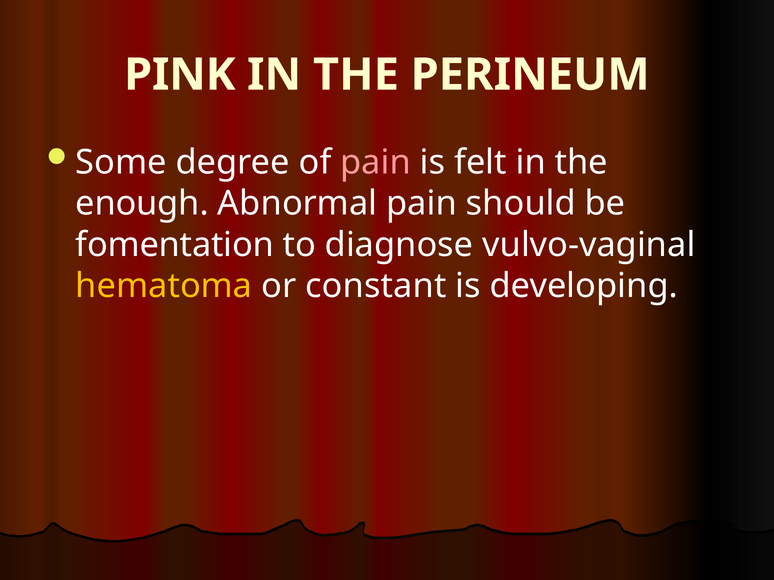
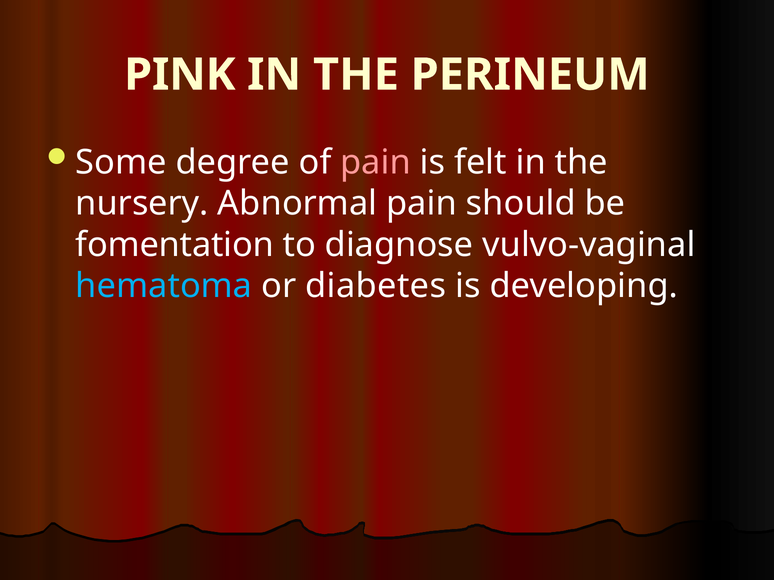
enough: enough -> nursery (142, 204)
hematoma colour: yellow -> light blue (164, 286)
constant: constant -> diabetes (376, 286)
